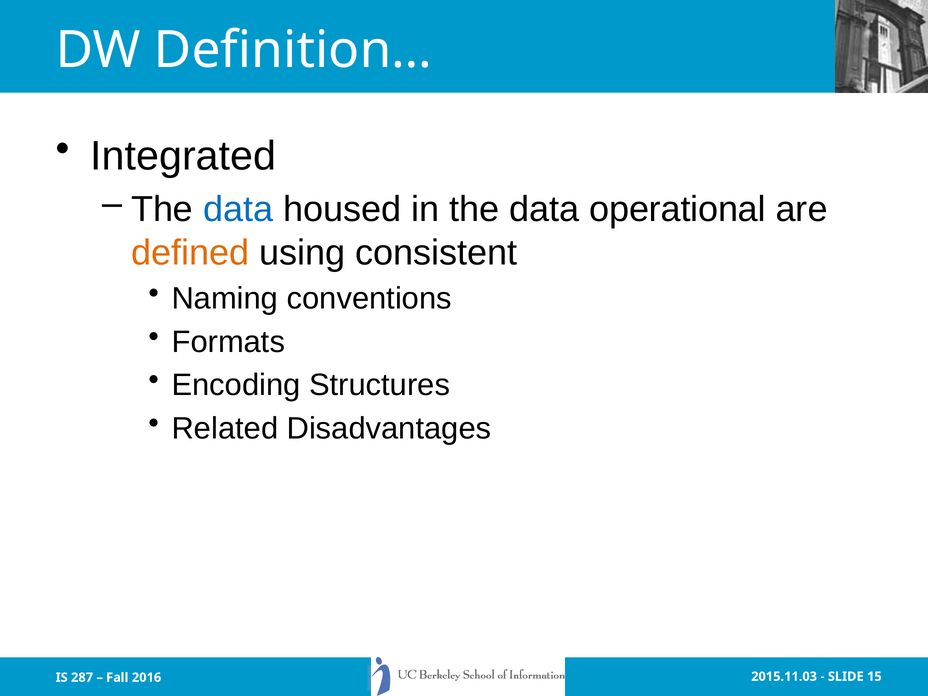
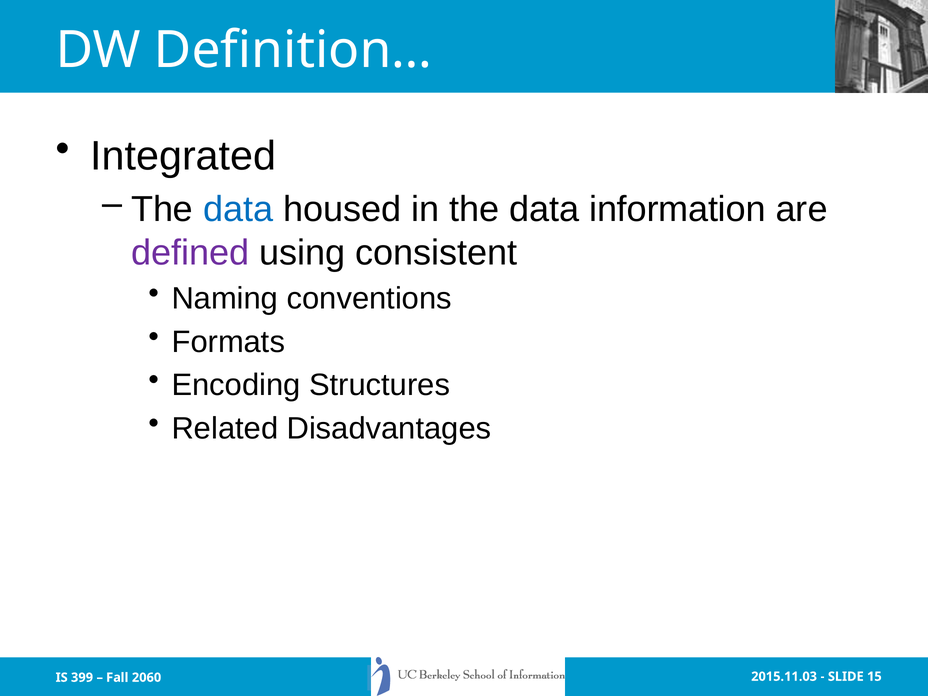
operational: operational -> information (678, 209)
defined colour: orange -> purple (190, 253)
287: 287 -> 399 (82, 678)
2016: 2016 -> 2060 (147, 678)
